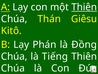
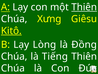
Thán: Thán -> Xưng (49, 19)
Kitô underline: none -> present (11, 31)
Phán: Phán -> Lòng (44, 44)
